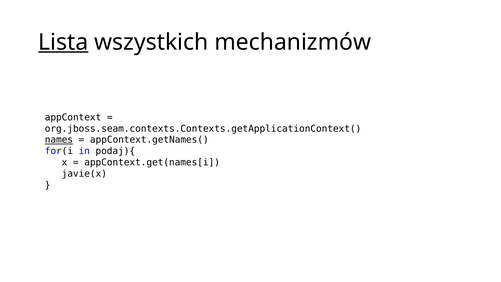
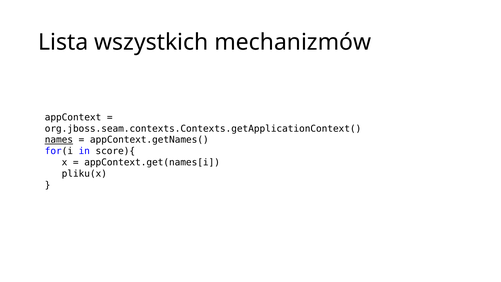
Lista underline: present -> none (63, 42)
podaj){: podaj){ -> score){ (115, 151)
javie(x: javie(x -> pliku(x (84, 174)
